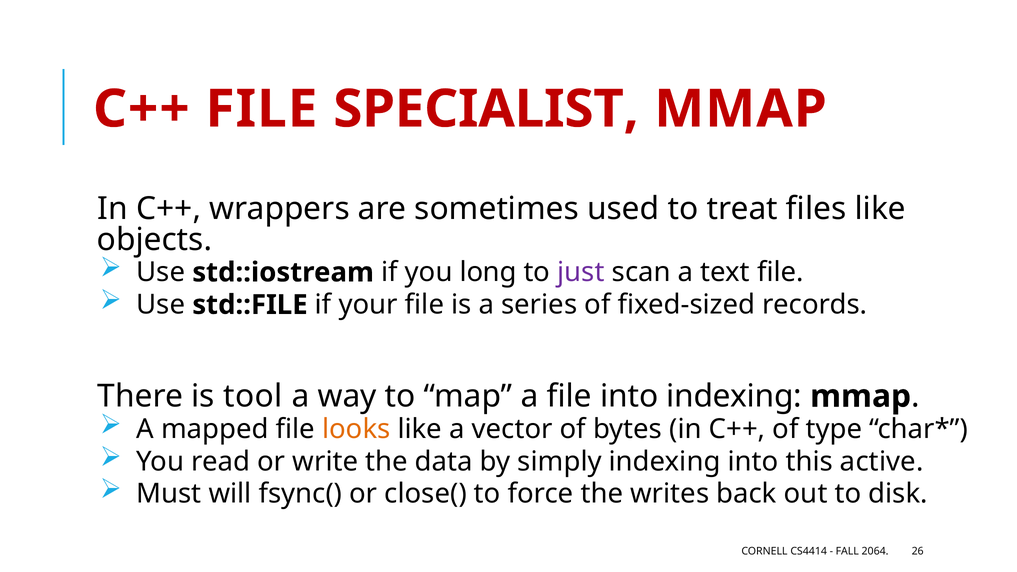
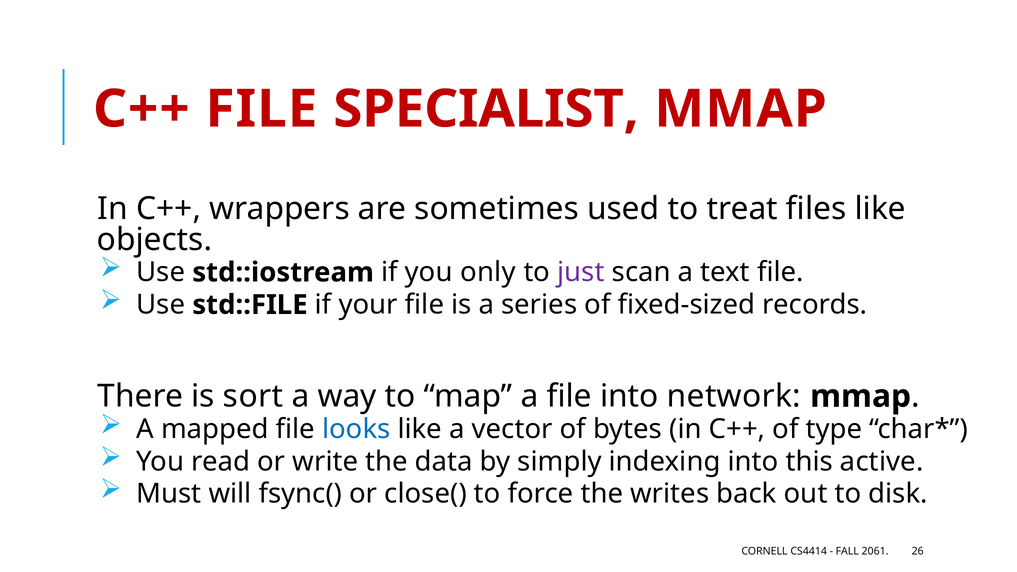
long: long -> only (488, 272)
tool: tool -> sort (253, 396)
into indexing: indexing -> network (734, 396)
looks colour: orange -> blue (356, 429)
2064: 2064 -> 2061 (875, 551)
